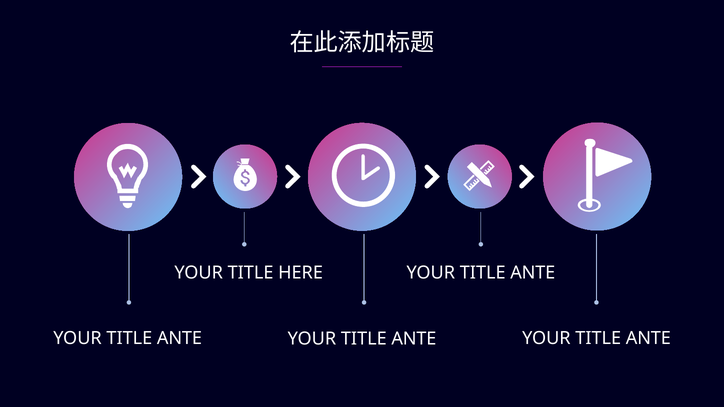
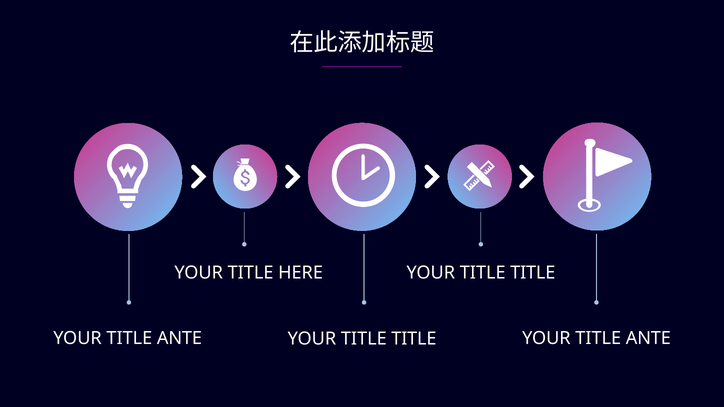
ANTE: ANTE -> TITLE (533, 273)
ANTE: ANTE -> TITLE (414, 339)
